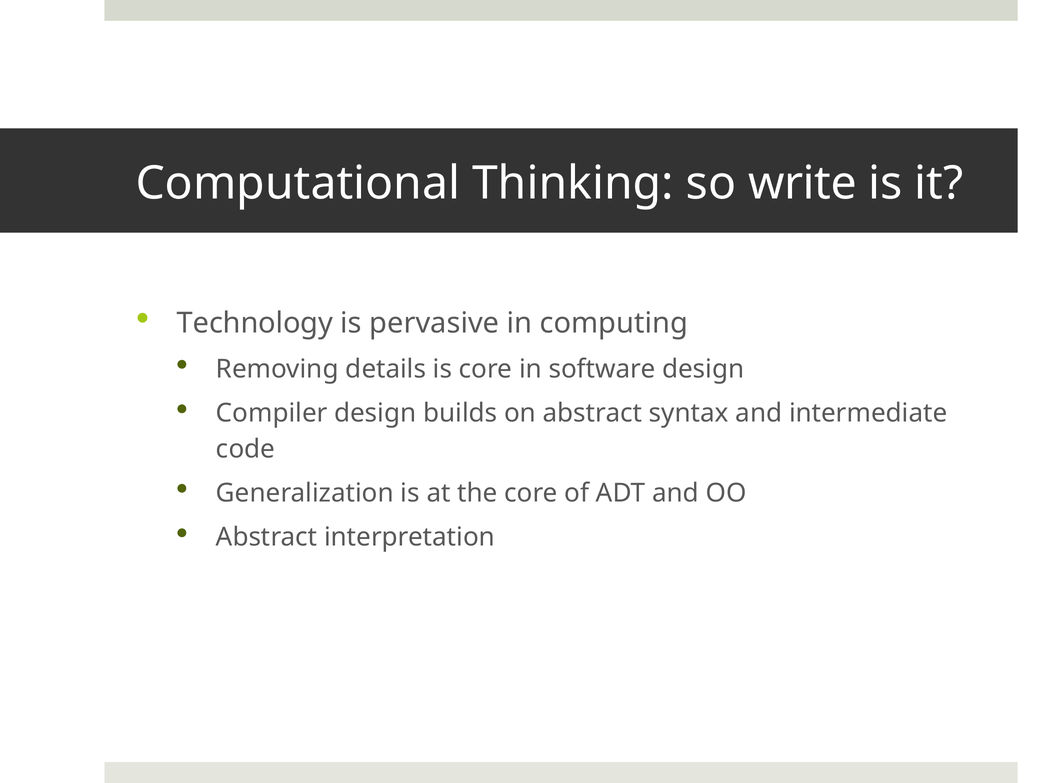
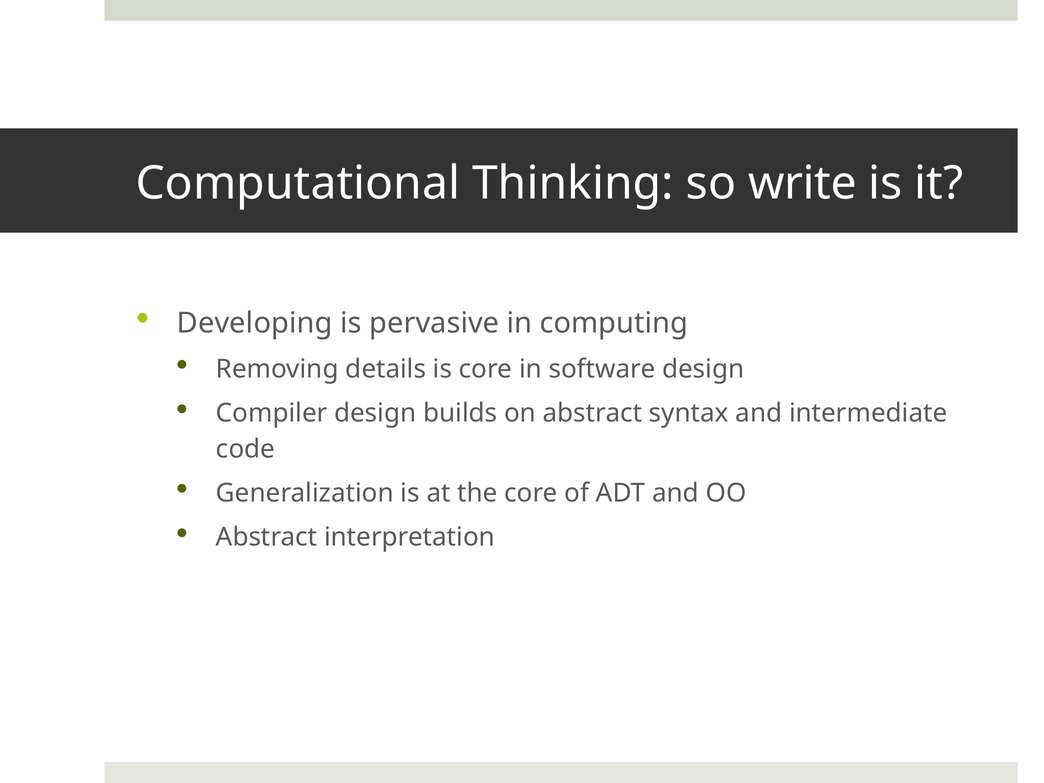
Technology: Technology -> Developing (255, 323)
